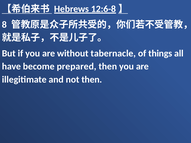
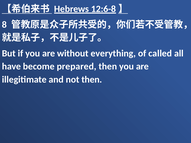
tabernacle: tabernacle -> everything (113, 53)
things: things -> called (160, 53)
